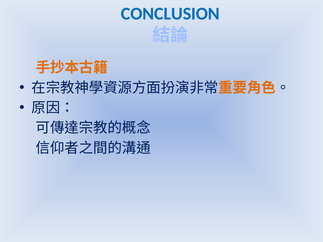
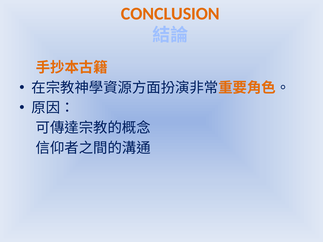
CONCLUSION colour: blue -> orange (170, 14)
